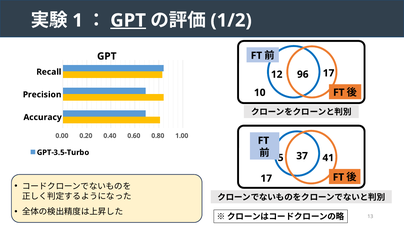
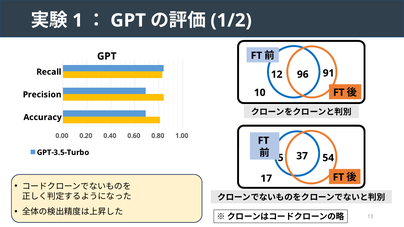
GPT underline: present -> none (128, 20)
96 17: 17 -> 91 (329, 73)
41: 41 -> 54 (328, 158)
